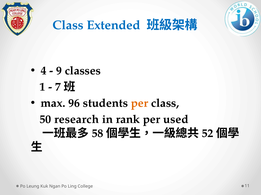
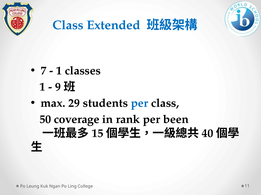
4: 4 -> 7 (44, 71)
9: 9 -> 1 (59, 71)
7: 7 -> 9 (58, 87)
96: 96 -> 29 (74, 104)
per colour: orange -> blue (140, 104)
research: research -> coverage (77, 120)
used: used -> been (176, 120)
58: 58 -> 15 (97, 134)
52: 52 -> 40 (208, 134)
